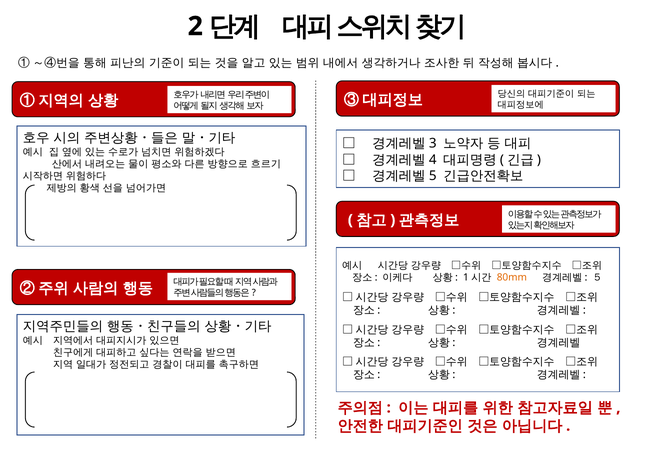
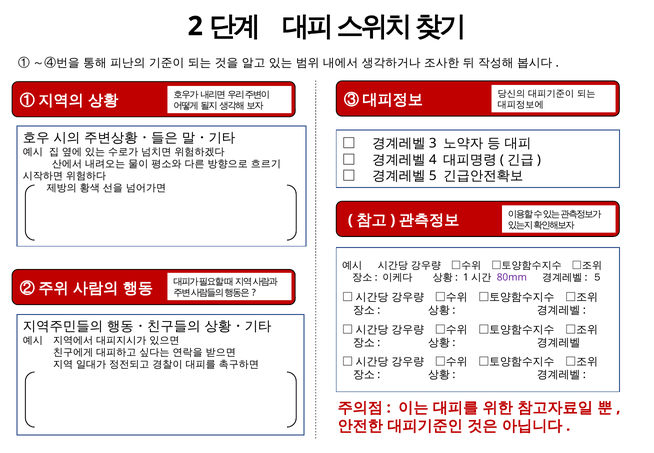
80mm colour: orange -> purple (512, 277)
